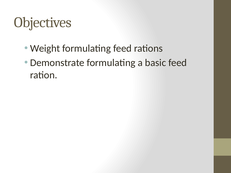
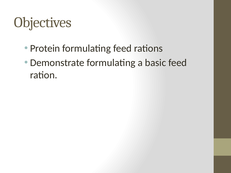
Weight: Weight -> Protein (45, 48)
